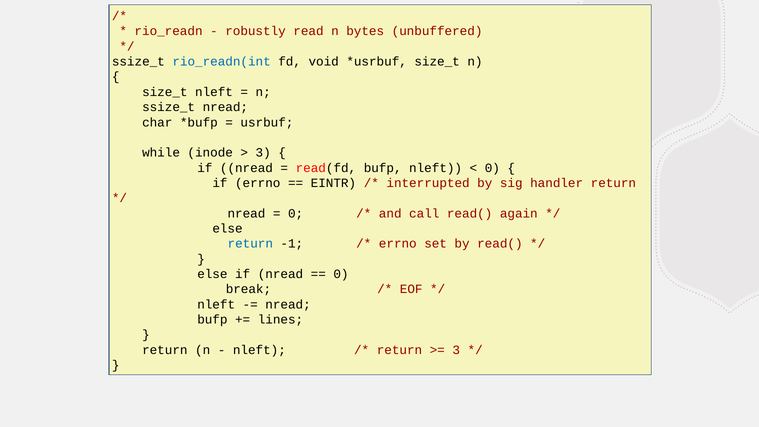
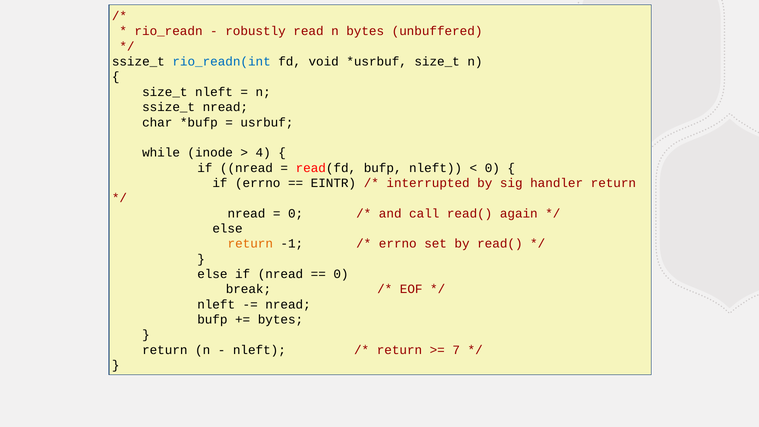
3: 3 -> 4 (263, 153)
return colour: blue -> orange (250, 244)
lines: lines -> bytes (280, 320)
3: 3 -> 7 (456, 350)
